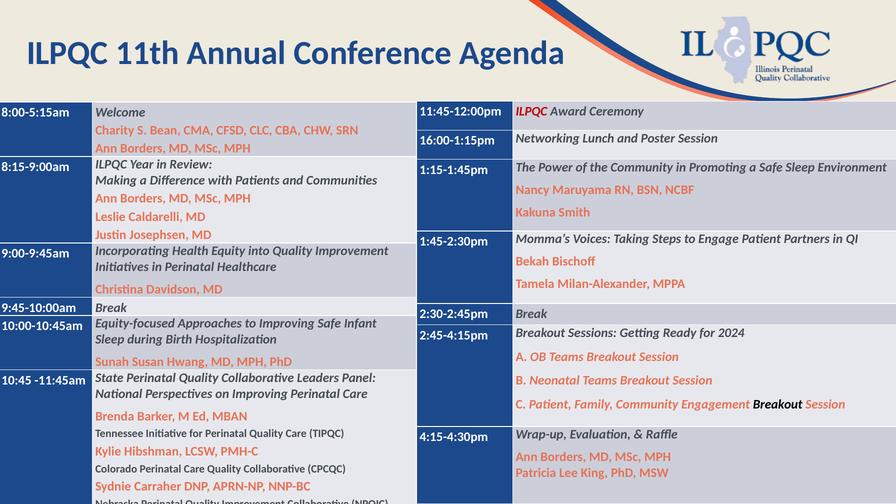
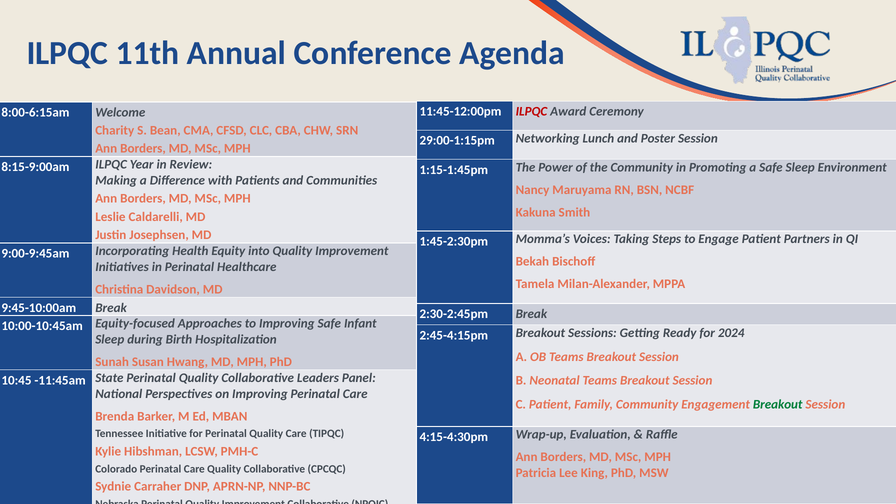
8:00-5:15am: 8:00-5:15am -> 8:00-6:15am (35, 112)
16:00-1:15pm: 16:00-1:15pm -> 29:00-1:15pm (457, 141)
Breakout colour: black -> green (778, 404)
